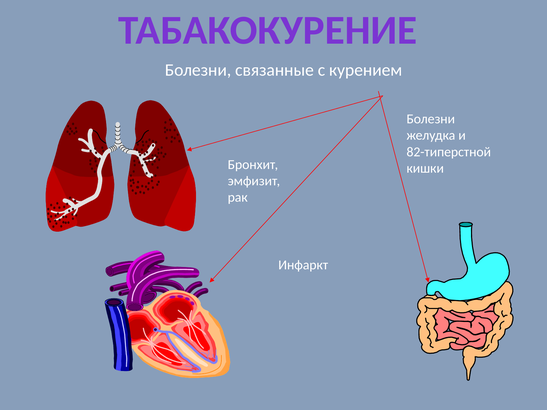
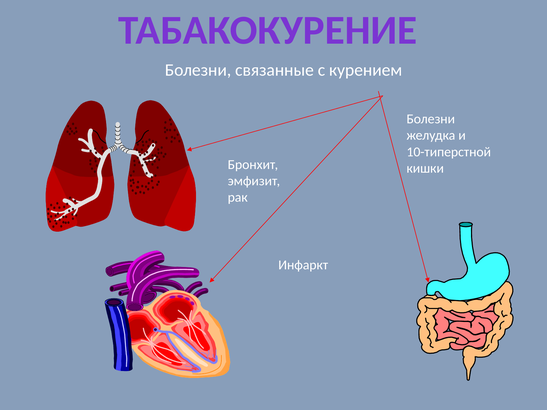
82-типерстной: 82-типерстной -> 10-типерстной (449, 152)
